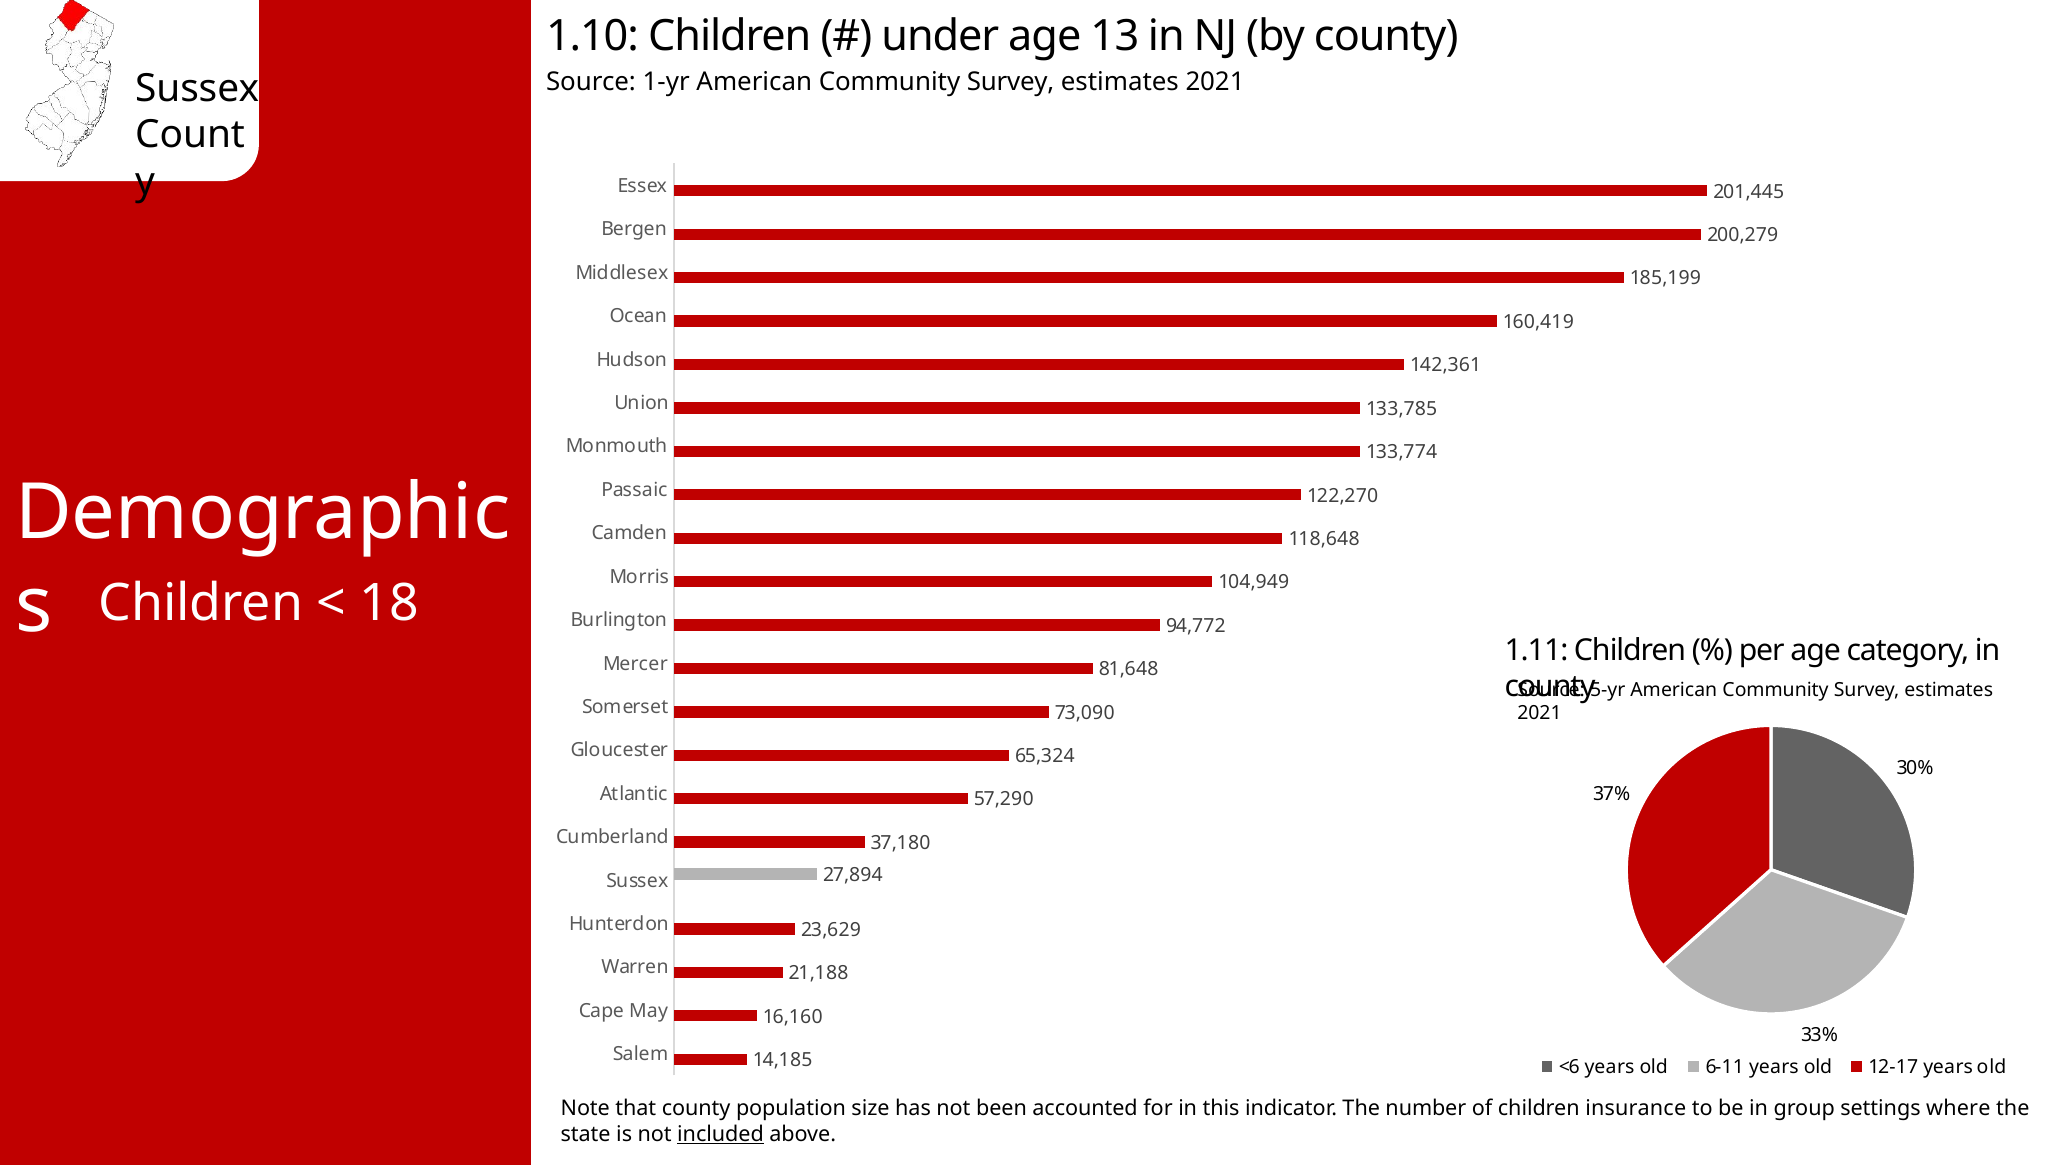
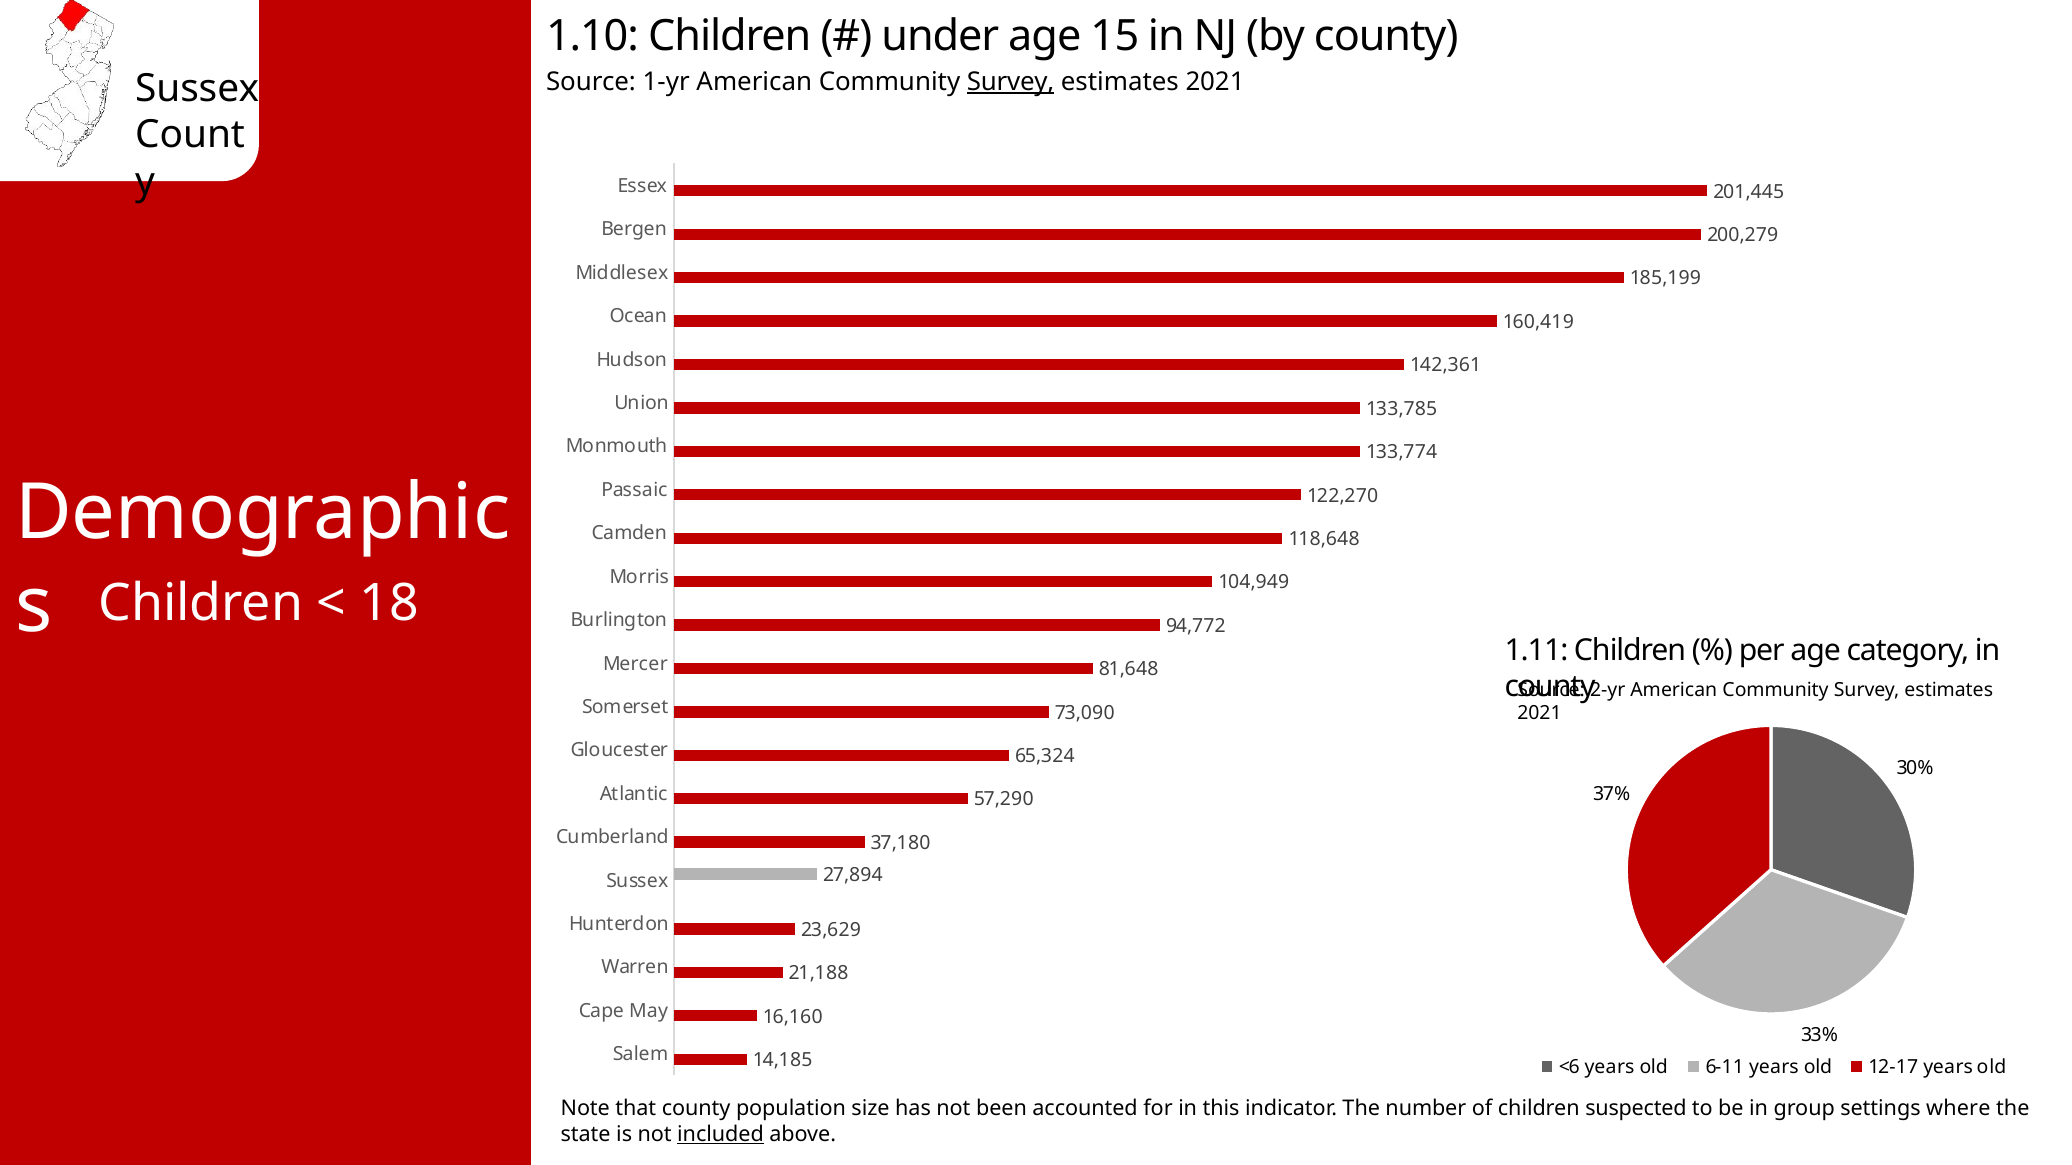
13: 13 -> 15 (1115, 37)
Survey underline: none -> present (1011, 82)
5-yr: 5-yr -> 2-yr (1608, 690)
insurance: insurance -> suspected (1636, 1109)
